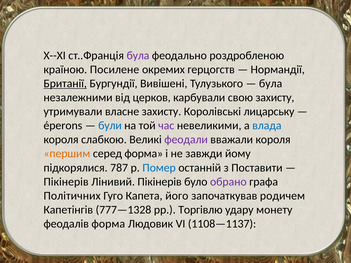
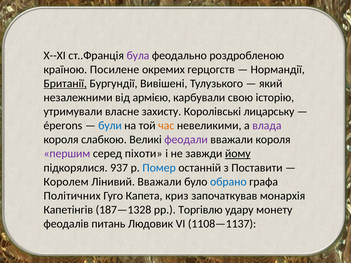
була: була -> який (271, 84)
церков: церков -> армією (152, 98)
свою захисту: захисту -> історію (275, 98)
час colour: purple -> orange (166, 126)
влада colour: blue -> purple (267, 126)
першим colour: orange -> purple (67, 154)
серед форма: форма -> піхоти (144, 154)
йому underline: none -> present (238, 154)
787: 787 -> 937 (119, 168)
Пікінерів: Пікінерів -> Королем (66, 182)
Лінивий Пікінерів: Пікінерів -> Вважали (160, 182)
обрано colour: purple -> blue (228, 182)
його: його -> криз (177, 196)
родичем: родичем -> монархія (283, 196)
777—1328: 777—1328 -> 187—1328 (123, 210)
феодалів форма: форма -> питань (108, 224)
